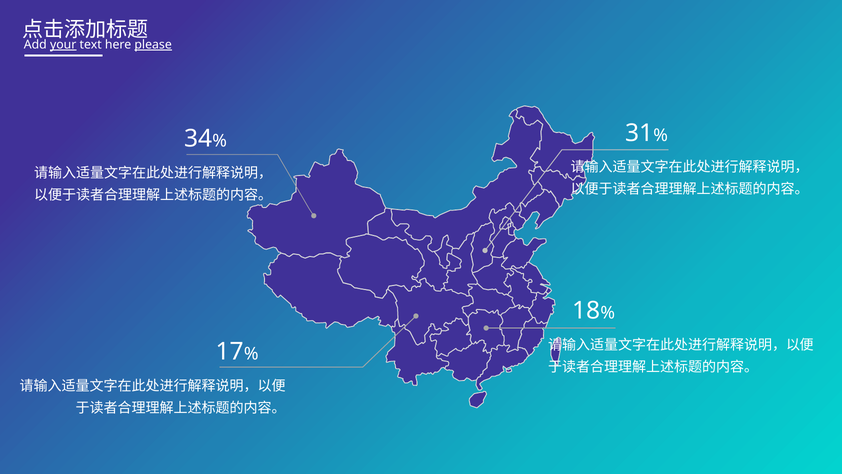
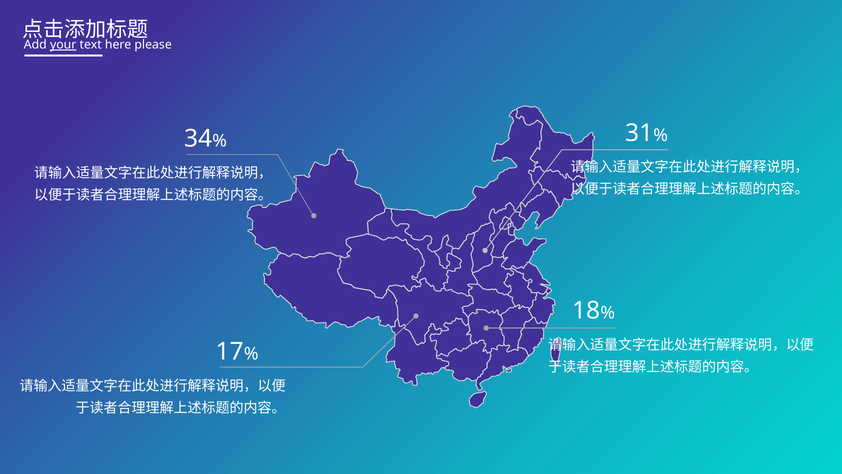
please underline: present -> none (153, 45)
